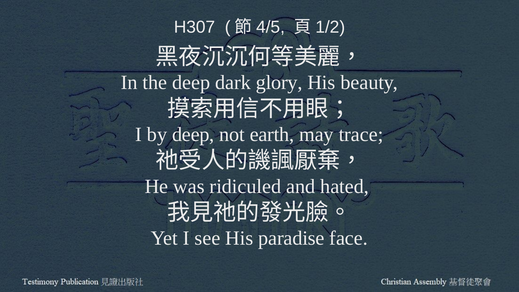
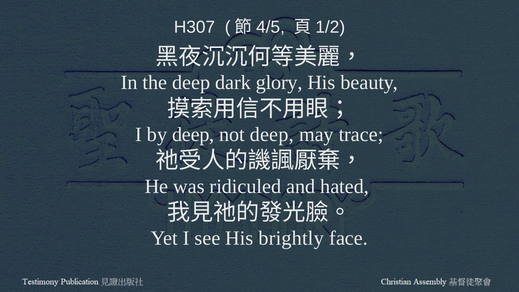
not earth: earth -> deep (272, 135)
paradise: paradise -> brightly (291, 238)
